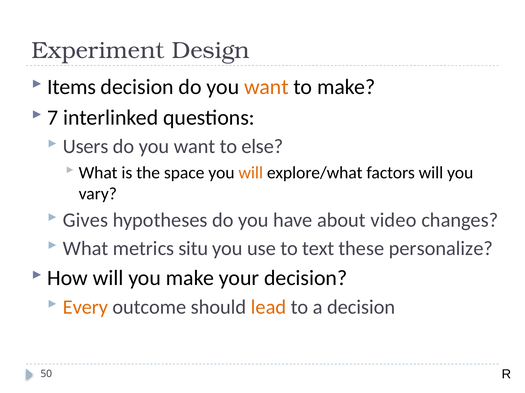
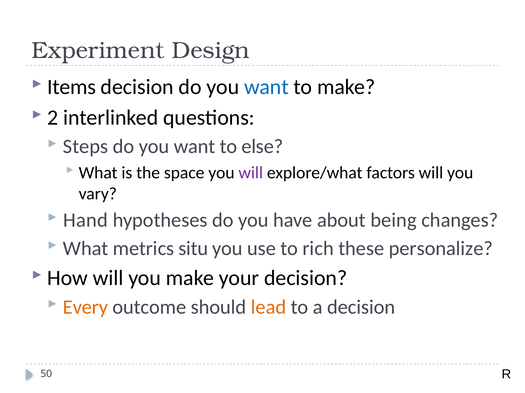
want colour: orange -> blue (266, 87)
7: 7 -> 2 (53, 118)
Users: Users -> Steps (86, 147)
will colour: orange -> purple (251, 173)
Gives: Gives -> Hand (85, 221)
video: video -> being (394, 221)
text: text -> rich (318, 249)
